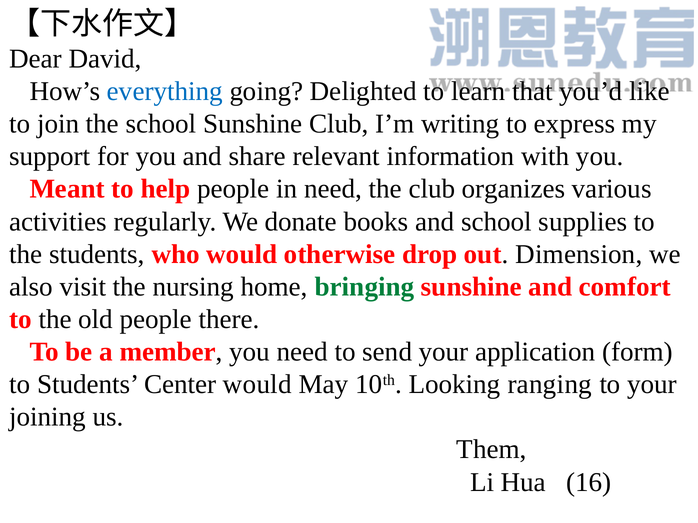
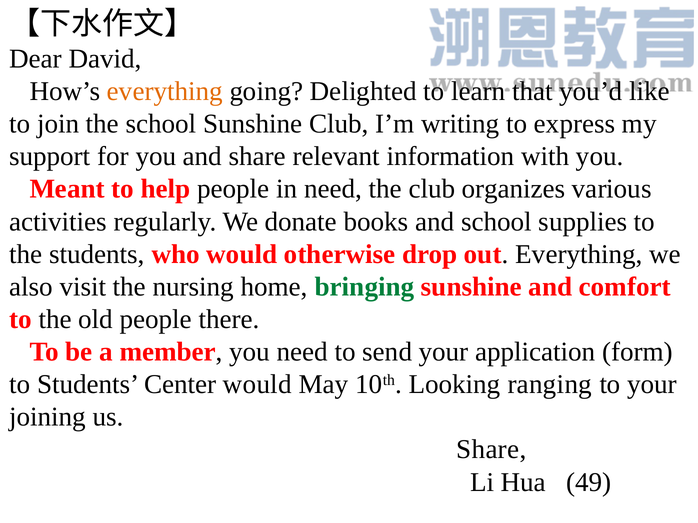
everything colour: blue -> orange (165, 91)
out Dimension: Dimension -> Everything (579, 254)
Them: Them -> Share (491, 450)
16: 16 -> 49 (589, 483)
